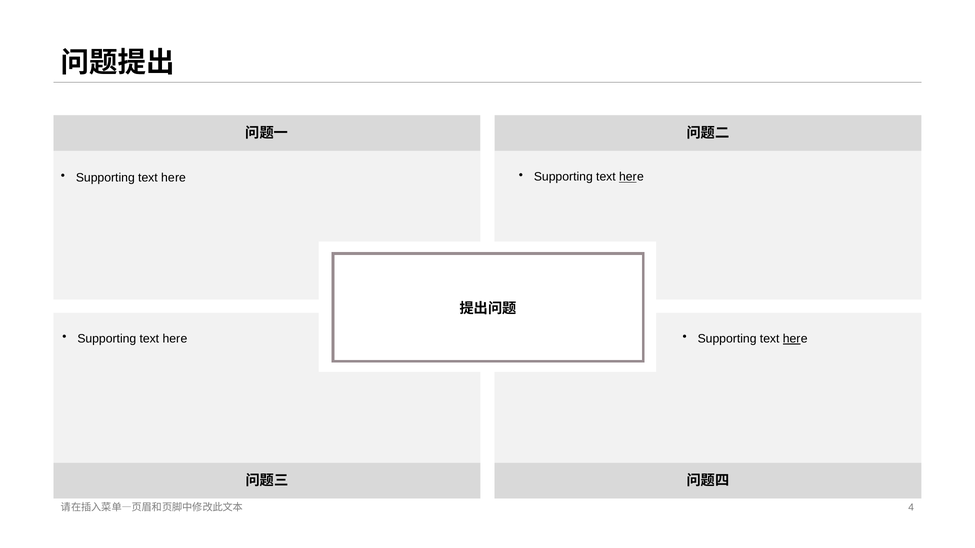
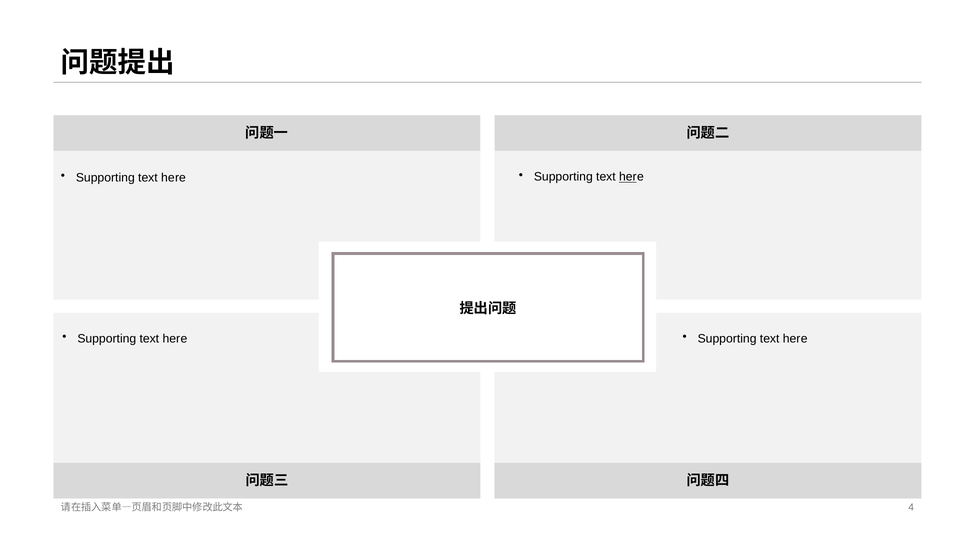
her underline: present -> none (792, 339)
